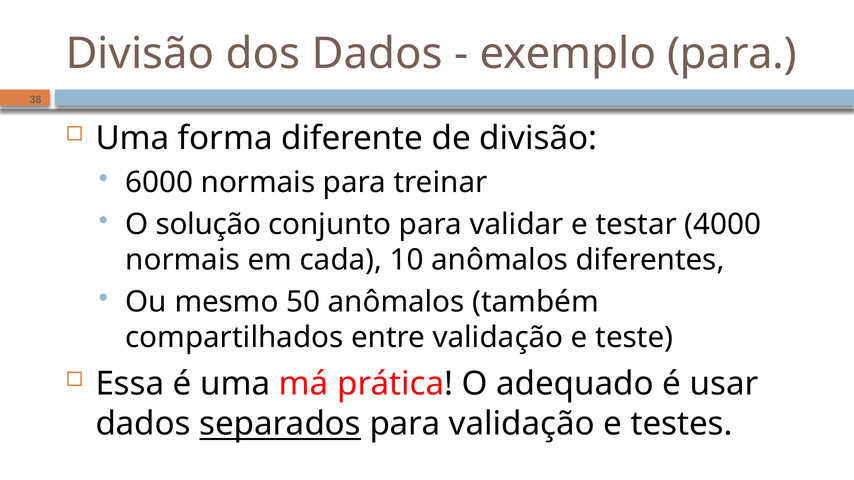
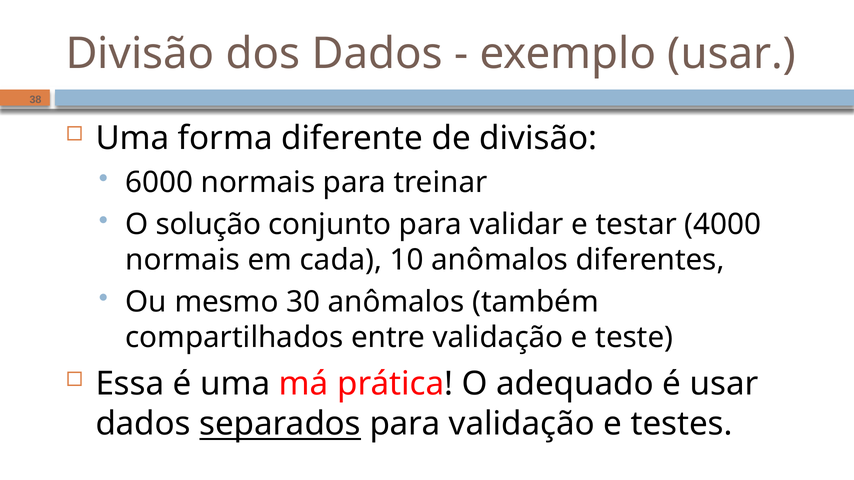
exemplo para: para -> usar (732, 54)
50: 50 -> 30 (303, 302)
